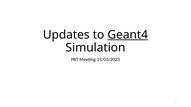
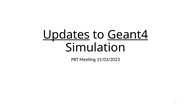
Updates underline: none -> present (66, 35)
